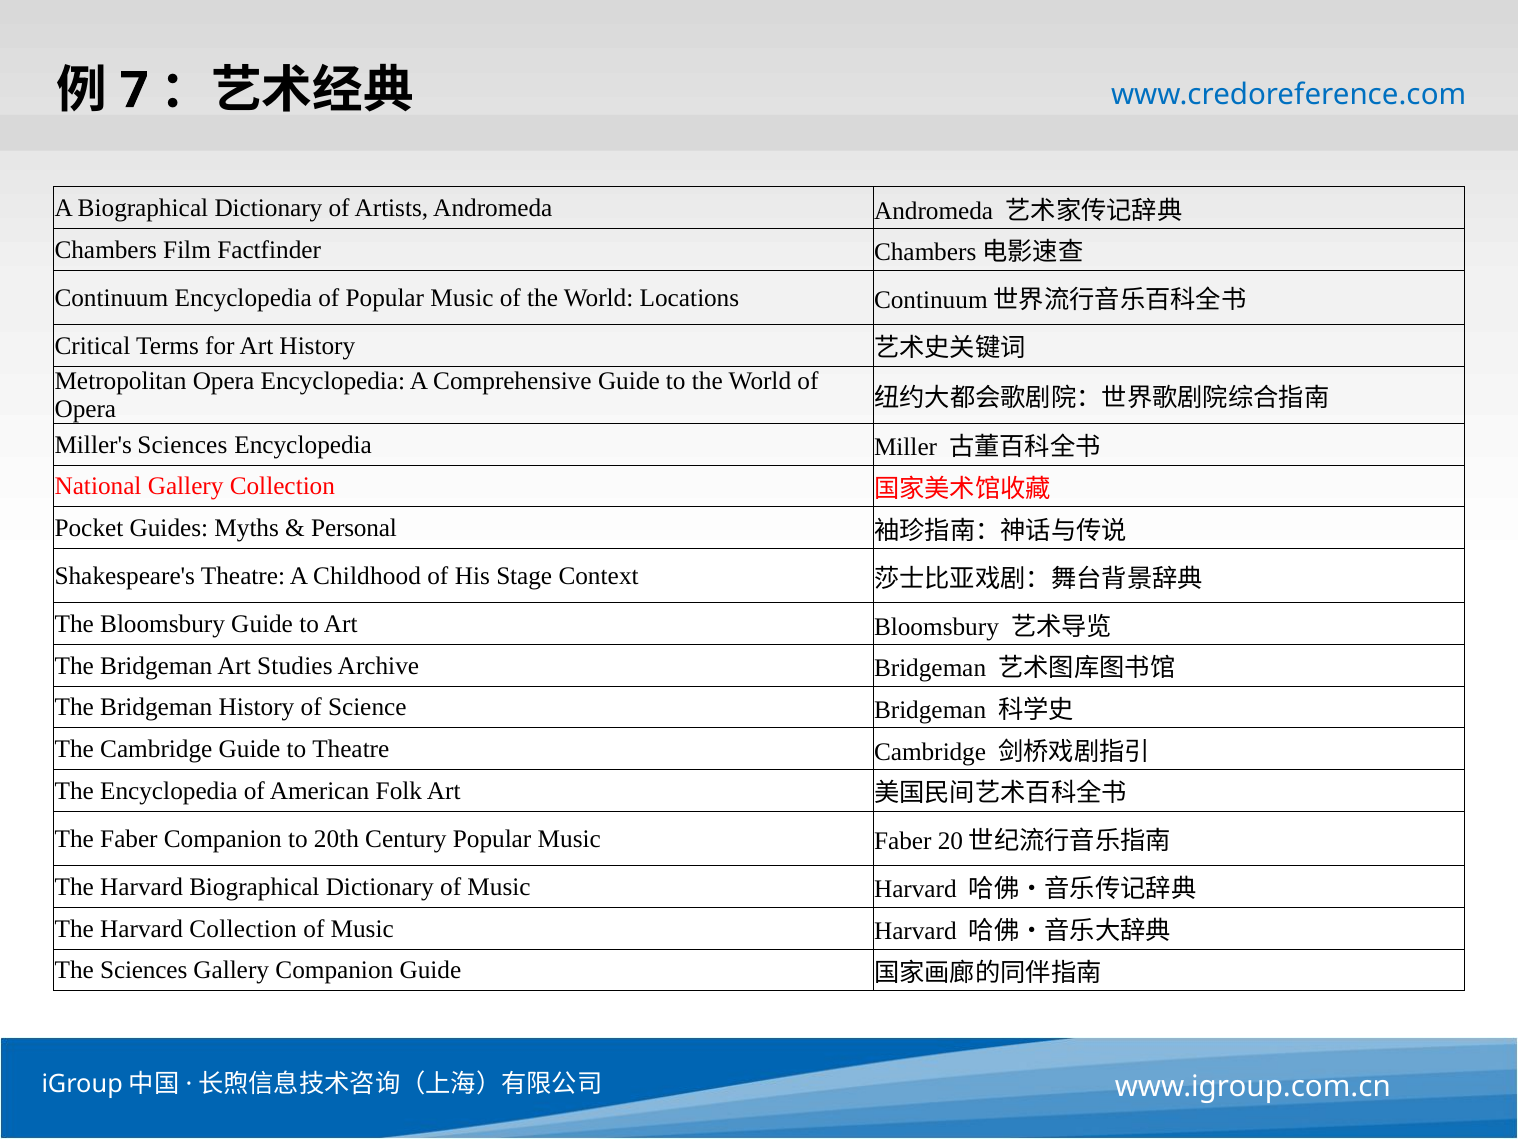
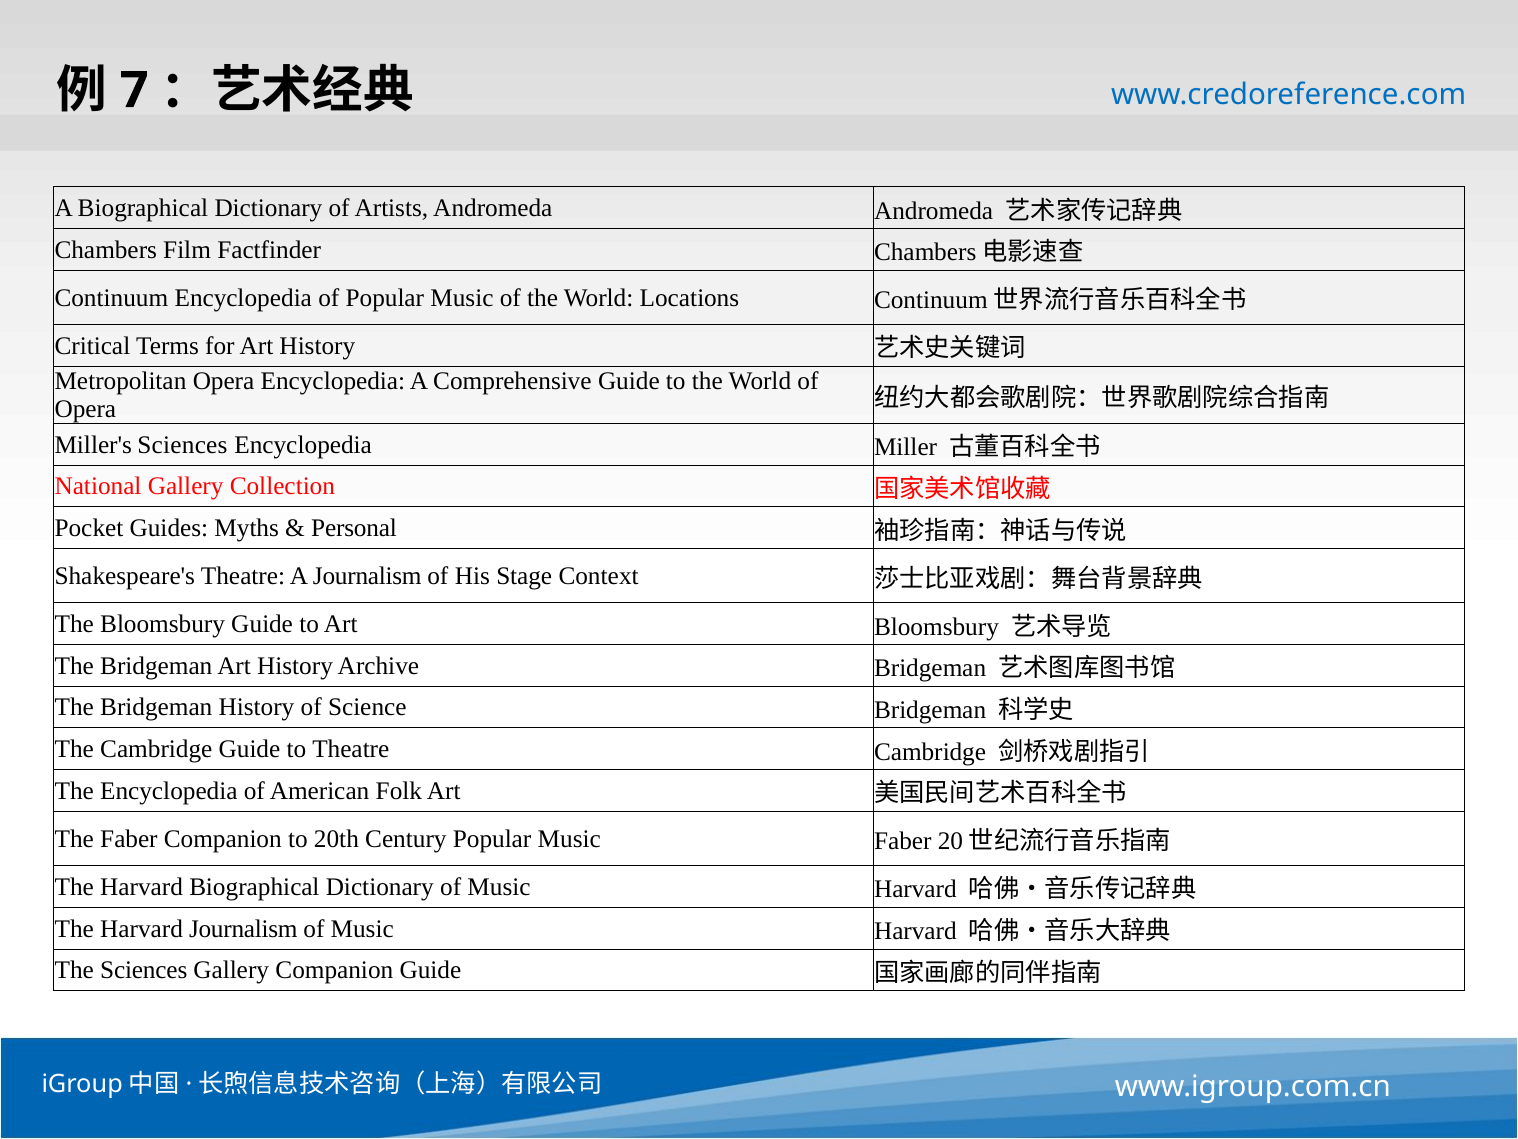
A Childhood: Childhood -> Journalism (367, 576)
Bridgeman Art Studies: Studies -> History (295, 666)
Harvard Collection: Collection -> Journalism (243, 928)
